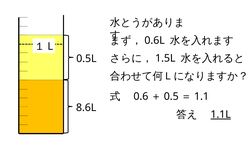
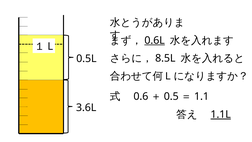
0.6L underline: none -> present (155, 40)
1.5L: 1.5L -> 8.5L (165, 58)
8.6L: 8.6L -> 3.6L (86, 107)
